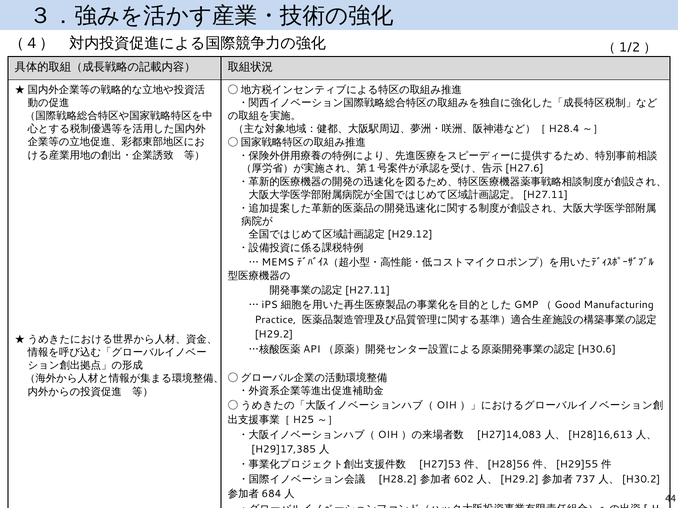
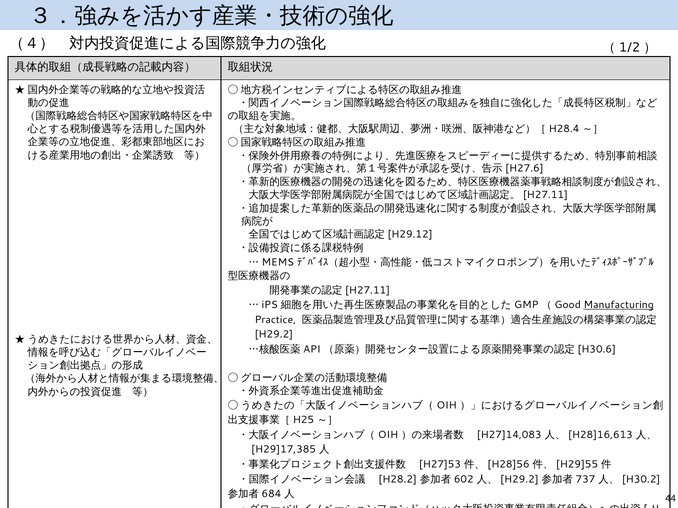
Manufacturing underline: none -> present (619, 305)
